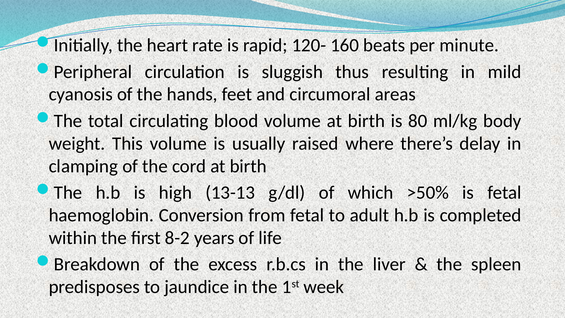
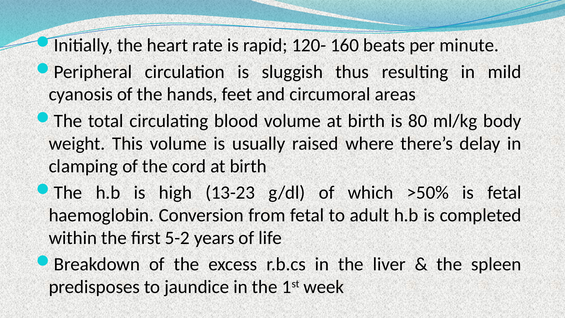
13-13: 13-13 -> 13-23 (230, 192)
8-2: 8-2 -> 5-2 (177, 238)
